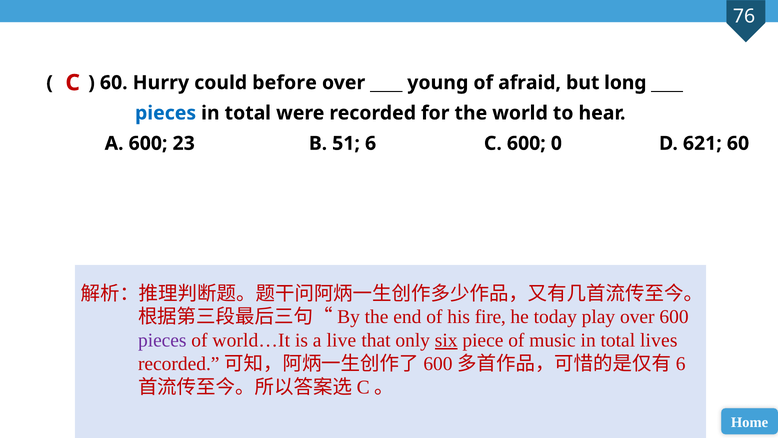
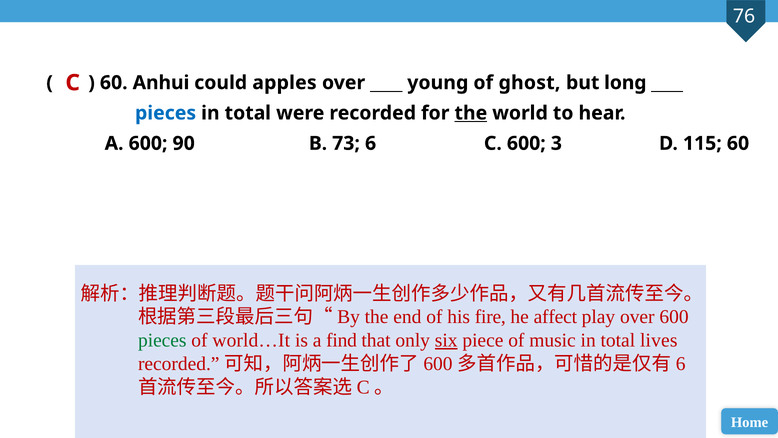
Hurry: Hurry -> Anhui (161, 83)
before: before -> apples (284, 83)
afraid: afraid -> ghost (529, 83)
the underline: none -> present (471, 113)
23: 23 -> 90 (184, 143)
51: 51 -> 73 (346, 143)
0: 0 -> 3 (556, 143)
621: 621 -> 115 (702, 143)
today: today -> affect (555, 317)
pieces colour: purple -> green (162, 340)
live: live -> find (342, 340)
